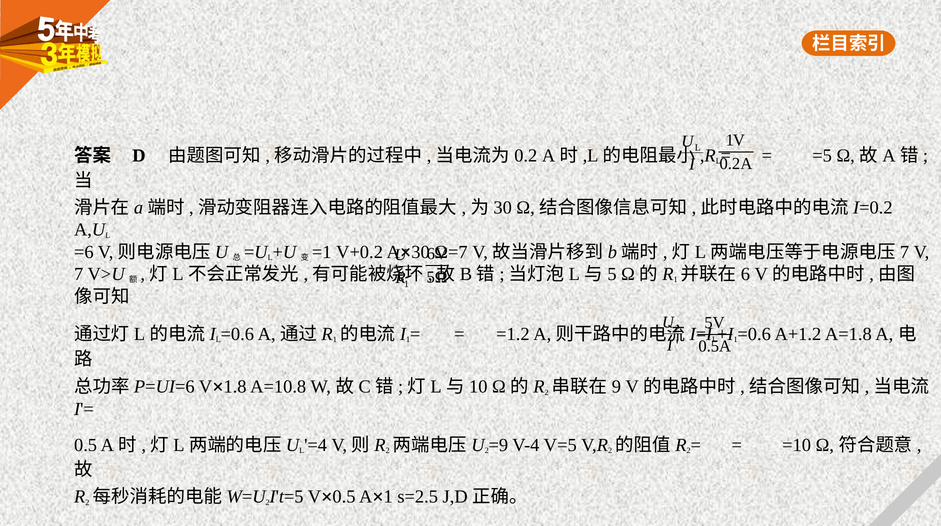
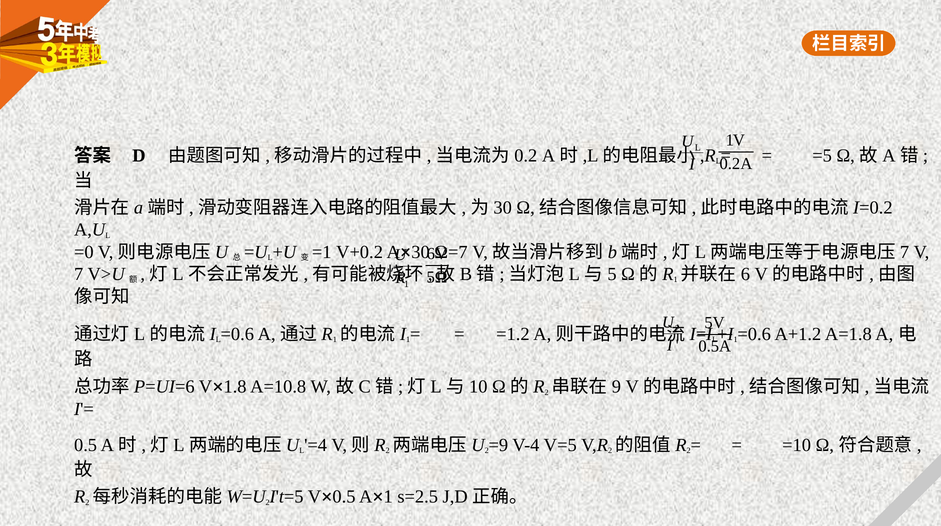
=6: =6 -> =0 (84, 252)
